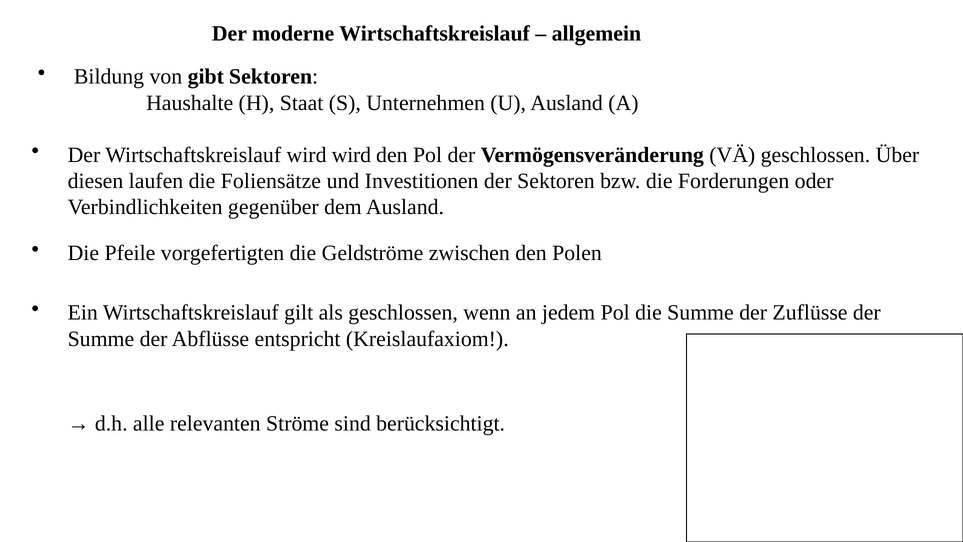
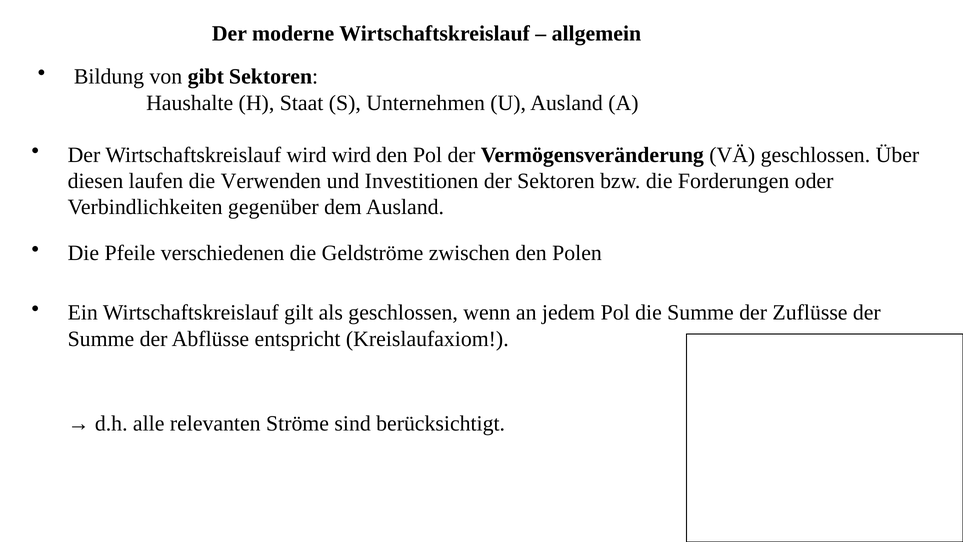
Foliensätze: Foliensätze -> Verwenden (271, 181)
vorgefertigten: vorgefertigten -> verschiedenen (223, 253)
